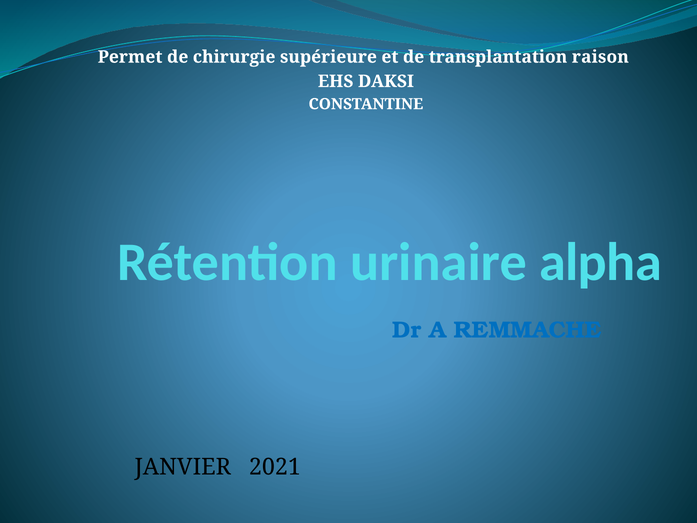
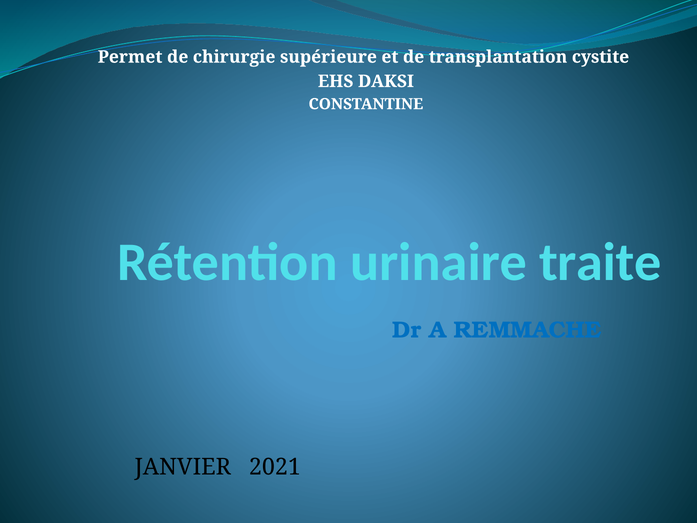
raison: raison -> cystite (600, 57)
alpha: alpha -> traite (600, 262)
